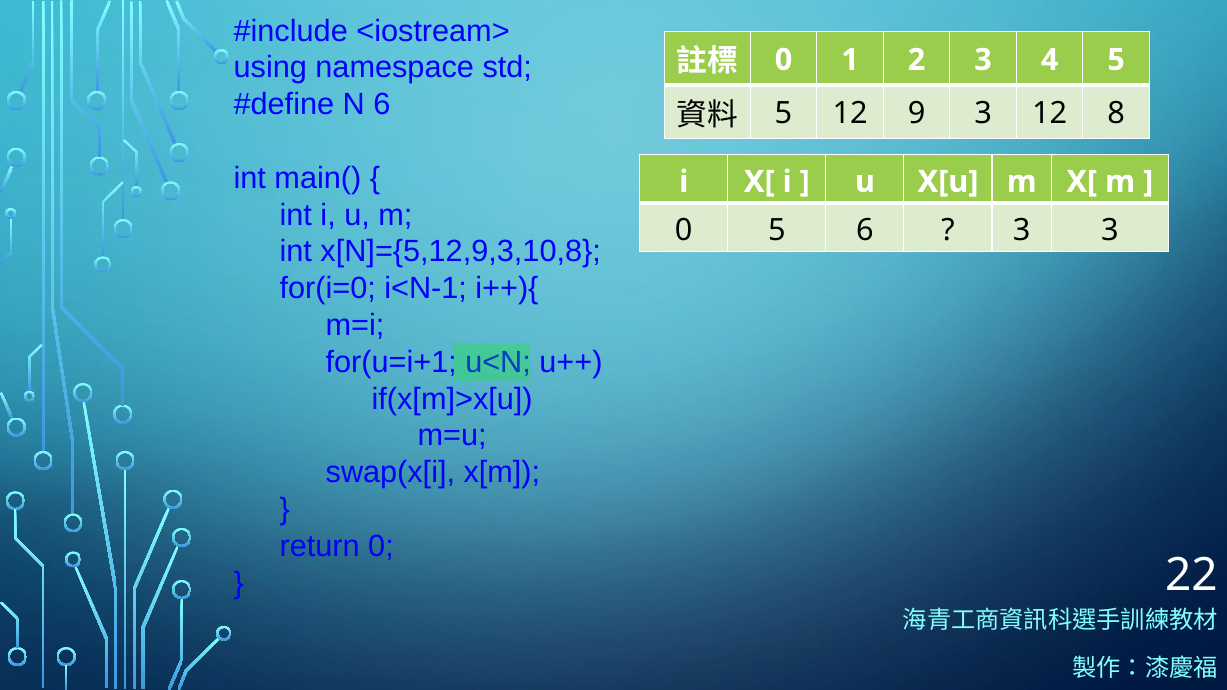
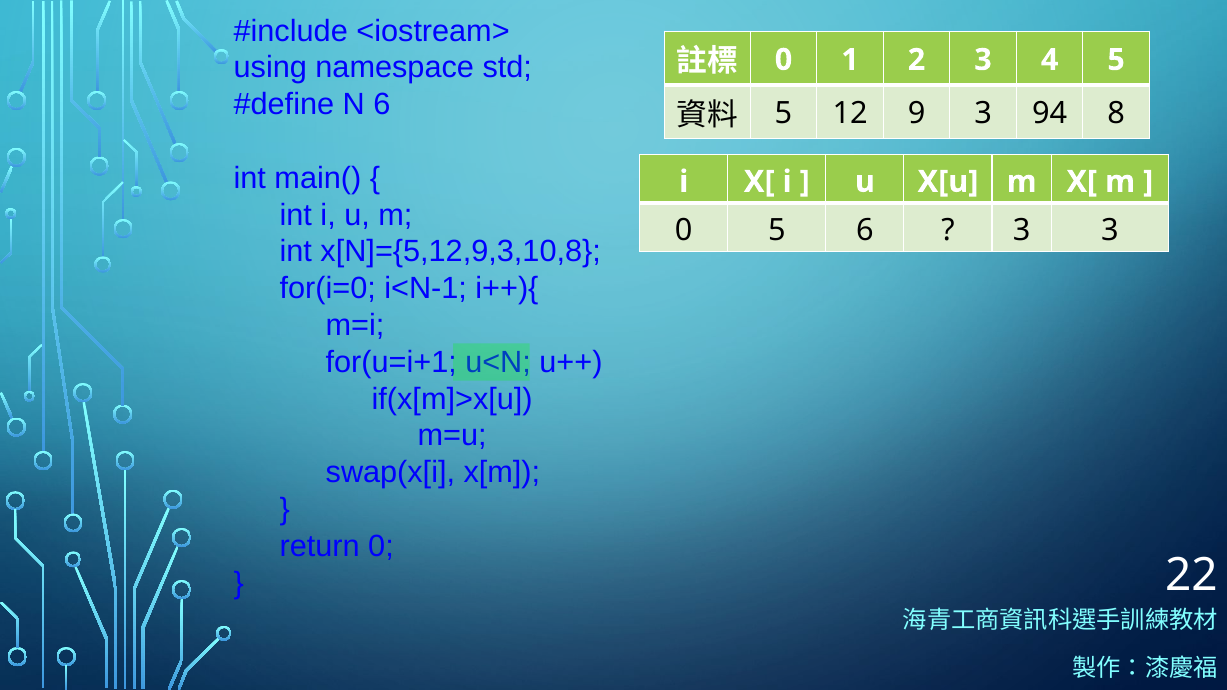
3 12: 12 -> 94 (1050, 114)
